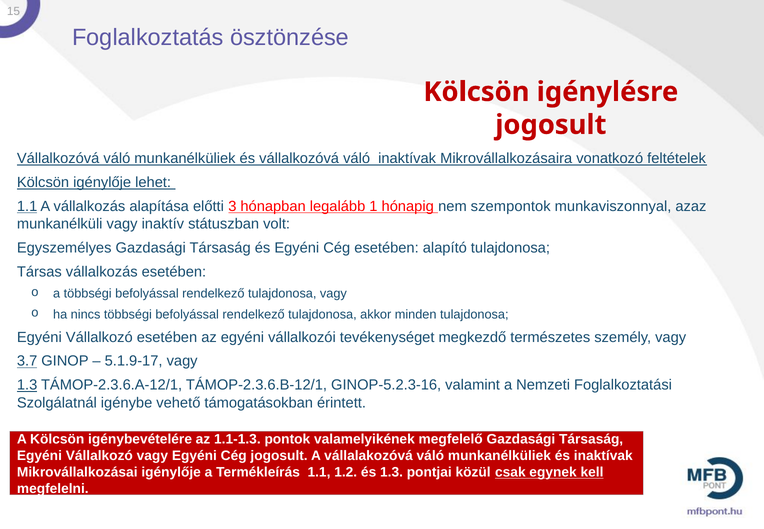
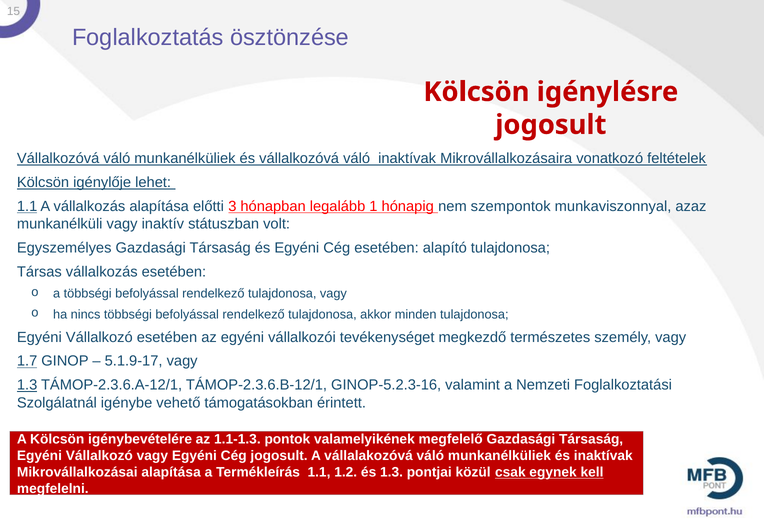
3.7: 3.7 -> 1.7 (27, 361)
Mikrovállalkozásai igénylője: igénylője -> alapítása (171, 472)
